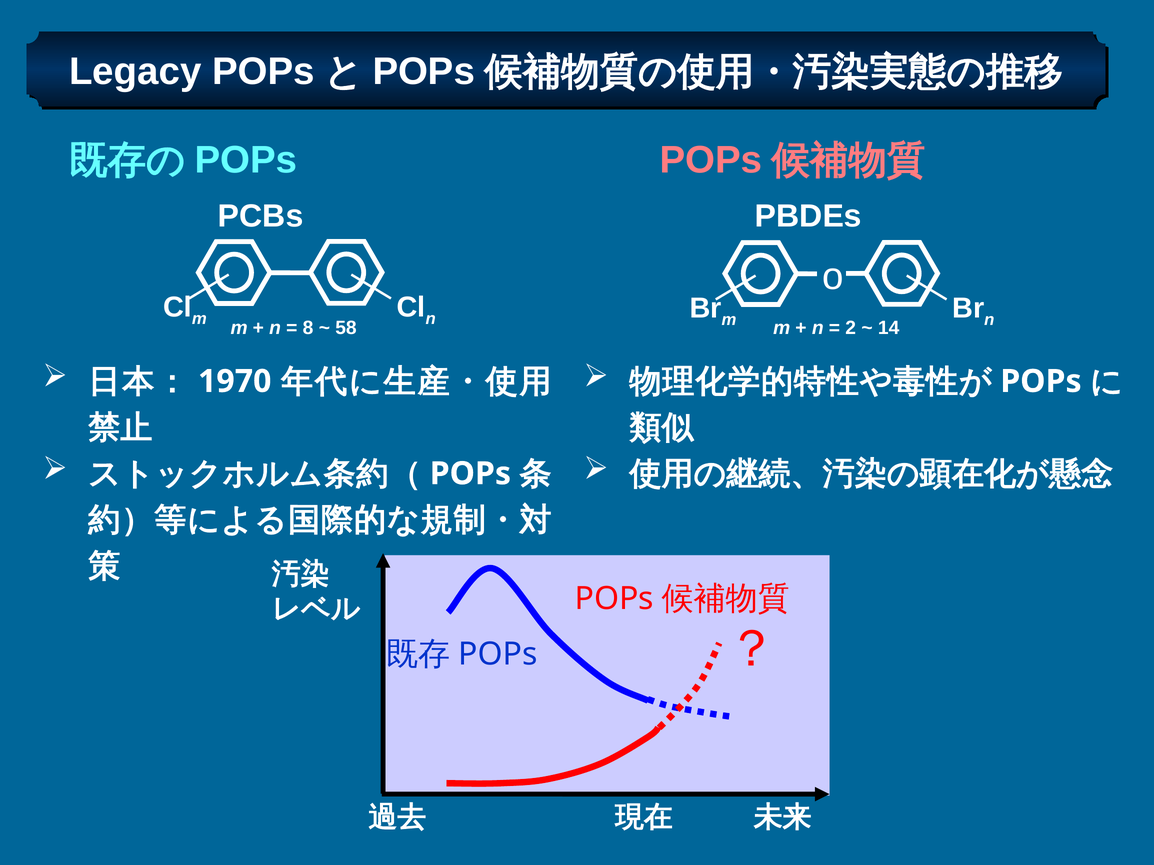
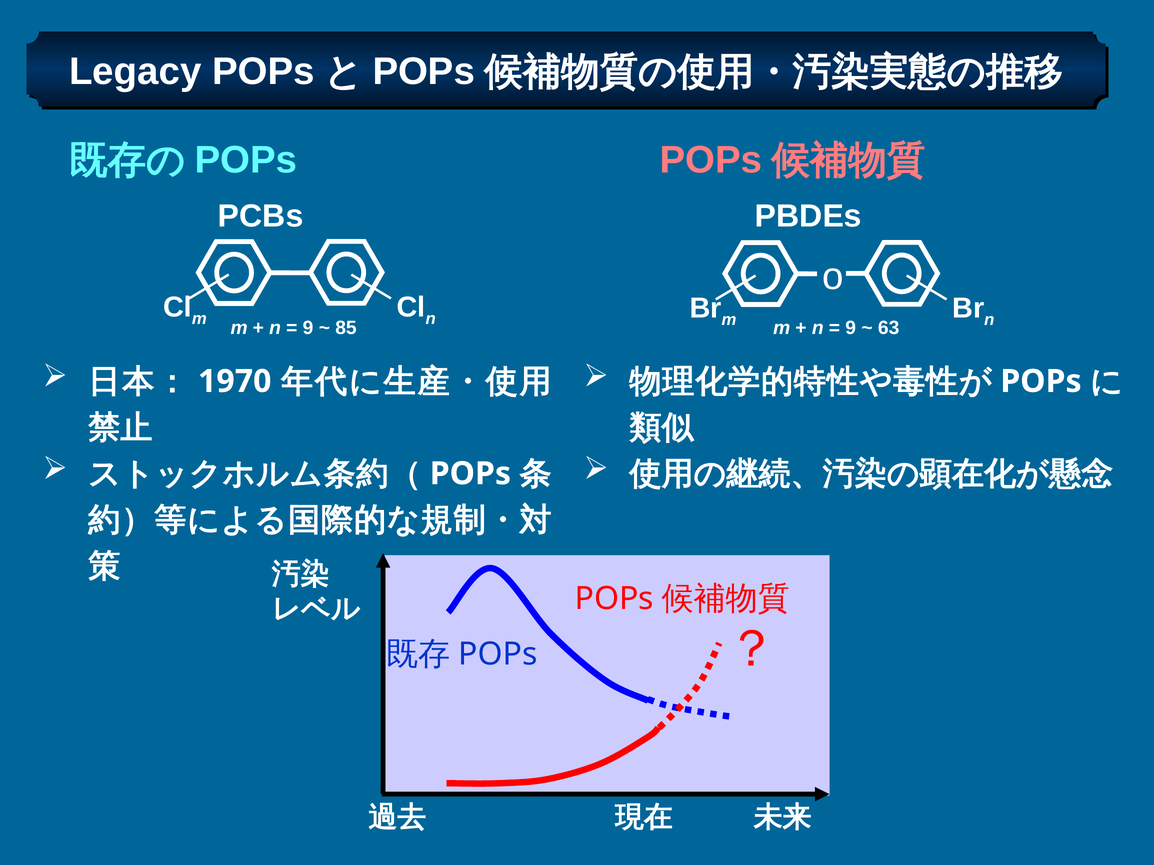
8: 8 -> 9 (308, 328)
58: 58 -> 85 (346, 328)
2: 2 -> 9 (851, 328)
14: 14 -> 63 (889, 328)
